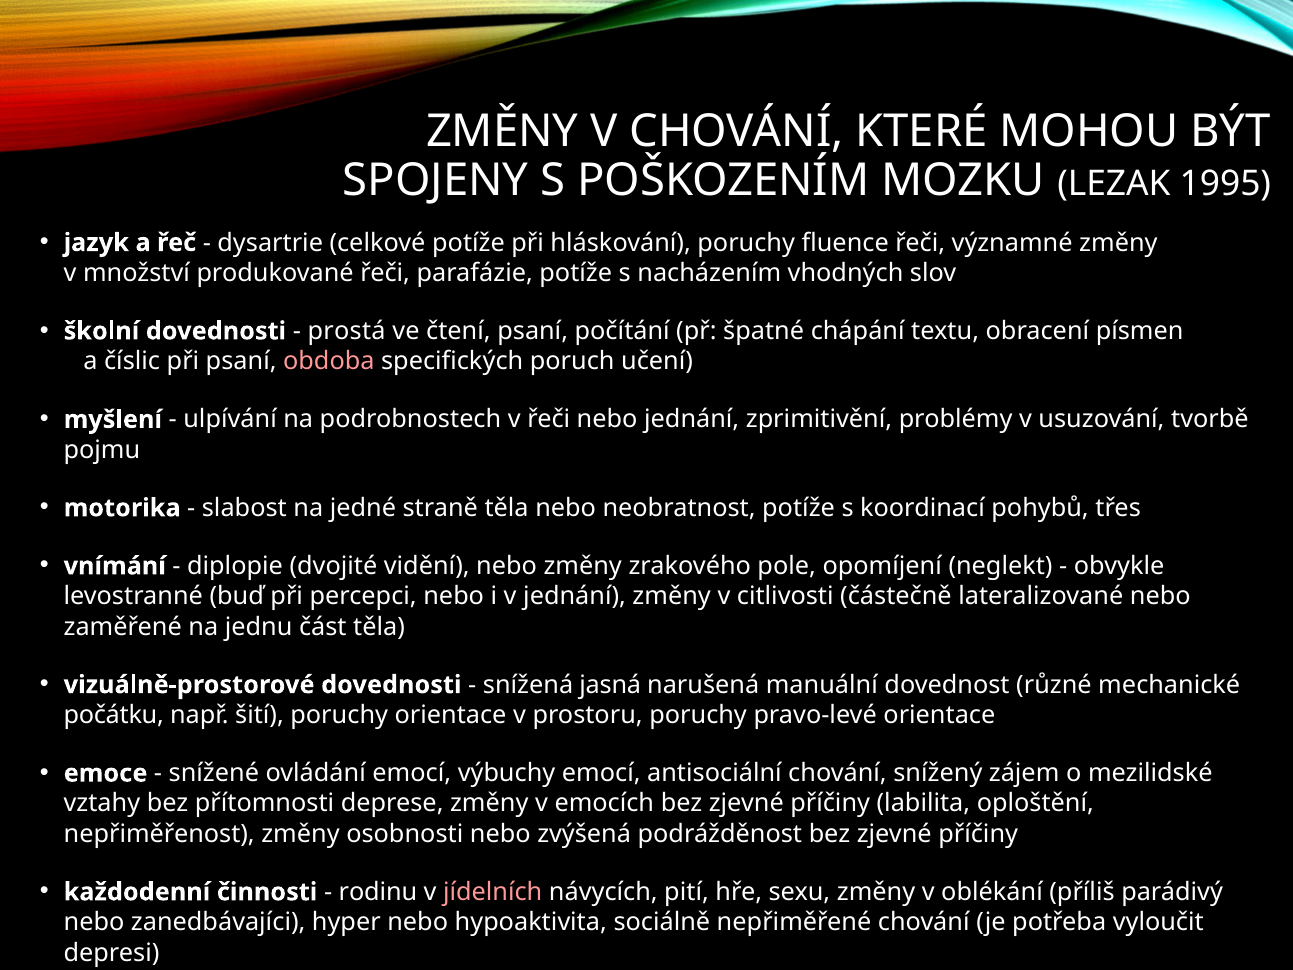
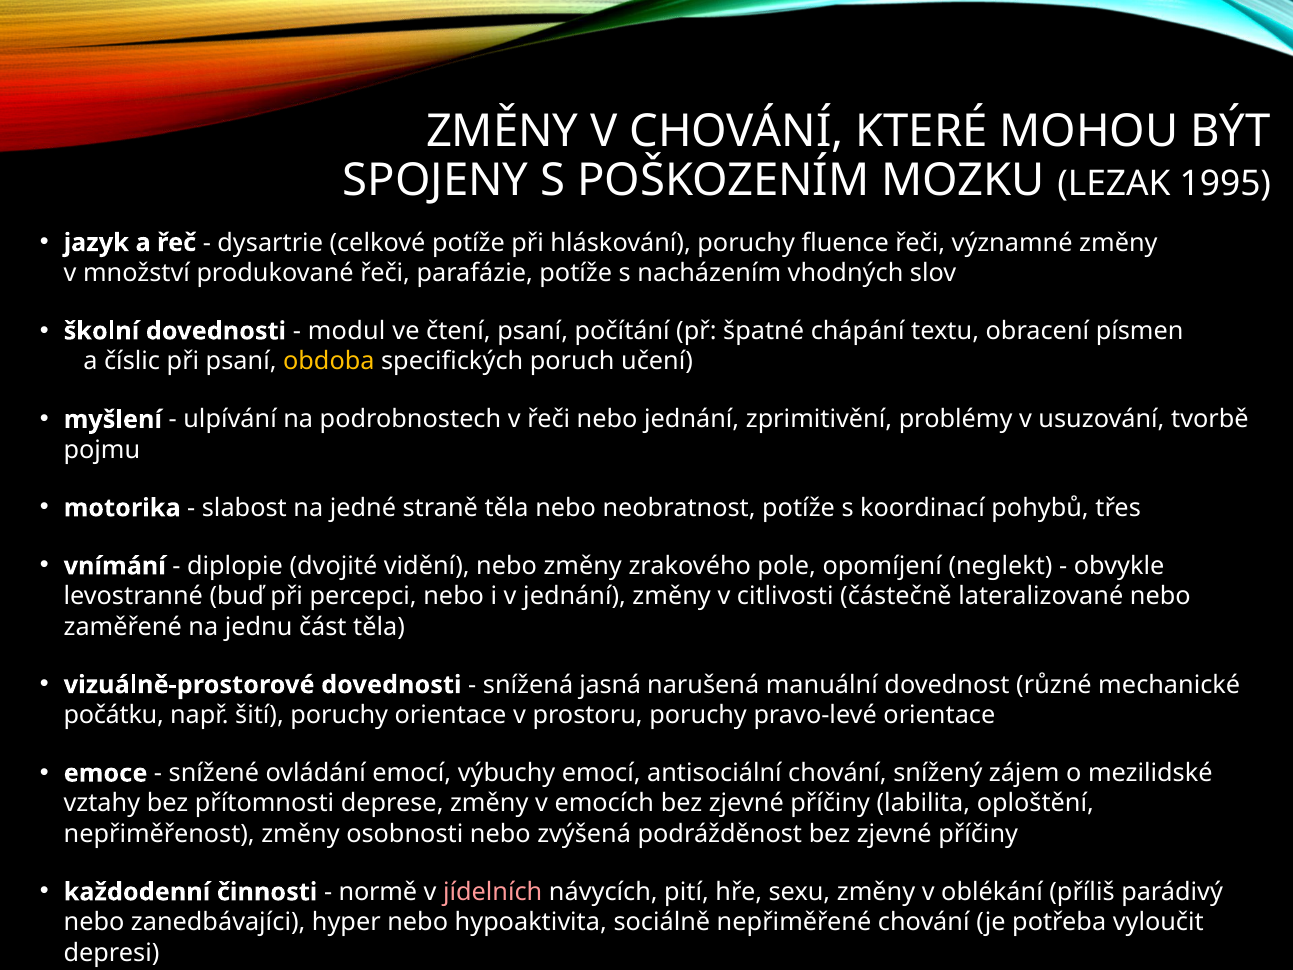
prostá: prostá -> modul (347, 331)
obdoba colour: pink -> yellow (329, 361)
rodinu: rodinu -> normě (378, 892)
